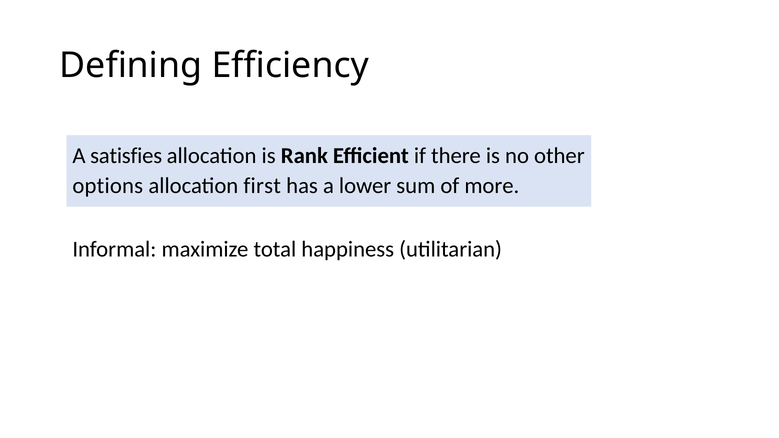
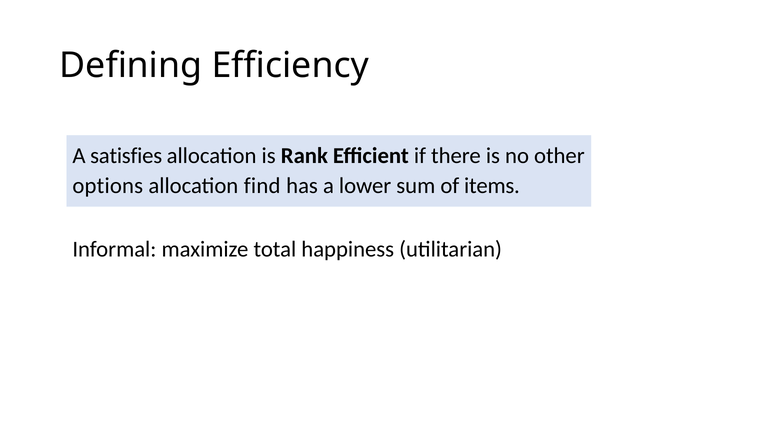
first: first -> find (262, 186)
more: more -> items (492, 186)
